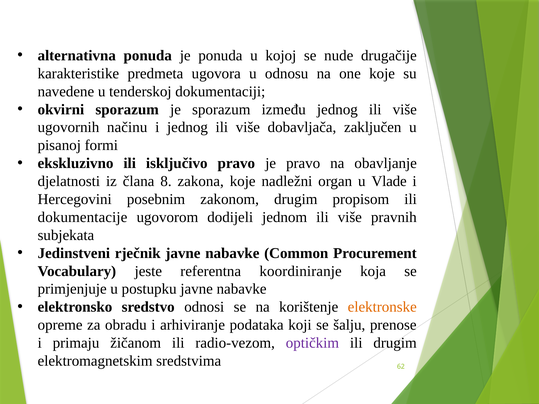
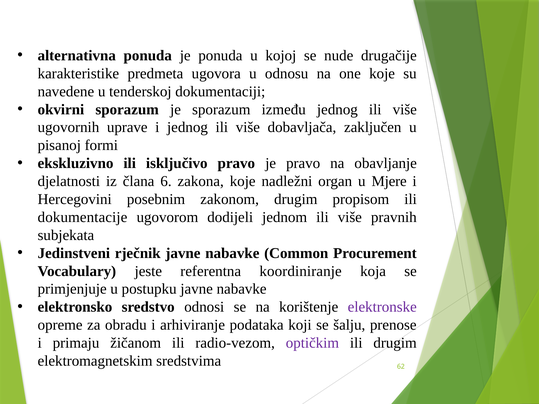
načinu: načinu -> uprave (127, 127)
8: 8 -> 6 (166, 181)
Vlade: Vlade -> Mjere (389, 181)
elektronske colour: orange -> purple (382, 307)
